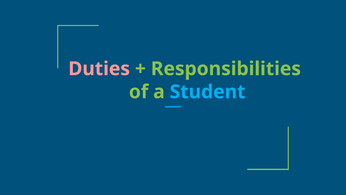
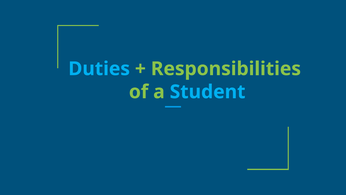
Duties colour: pink -> light blue (99, 69)
